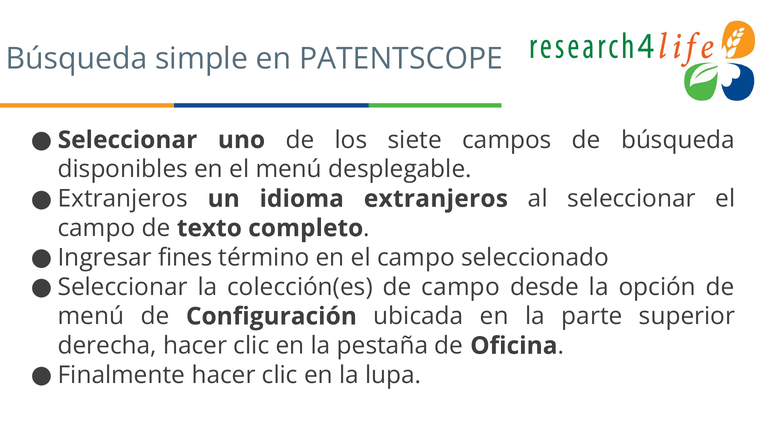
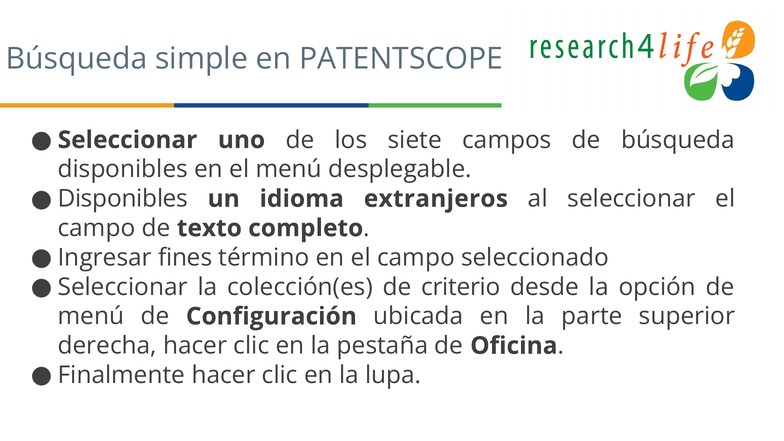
Extranjeros: Extranjeros -> Disponibles (123, 199)
de campo: campo -> criterio (461, 287)
